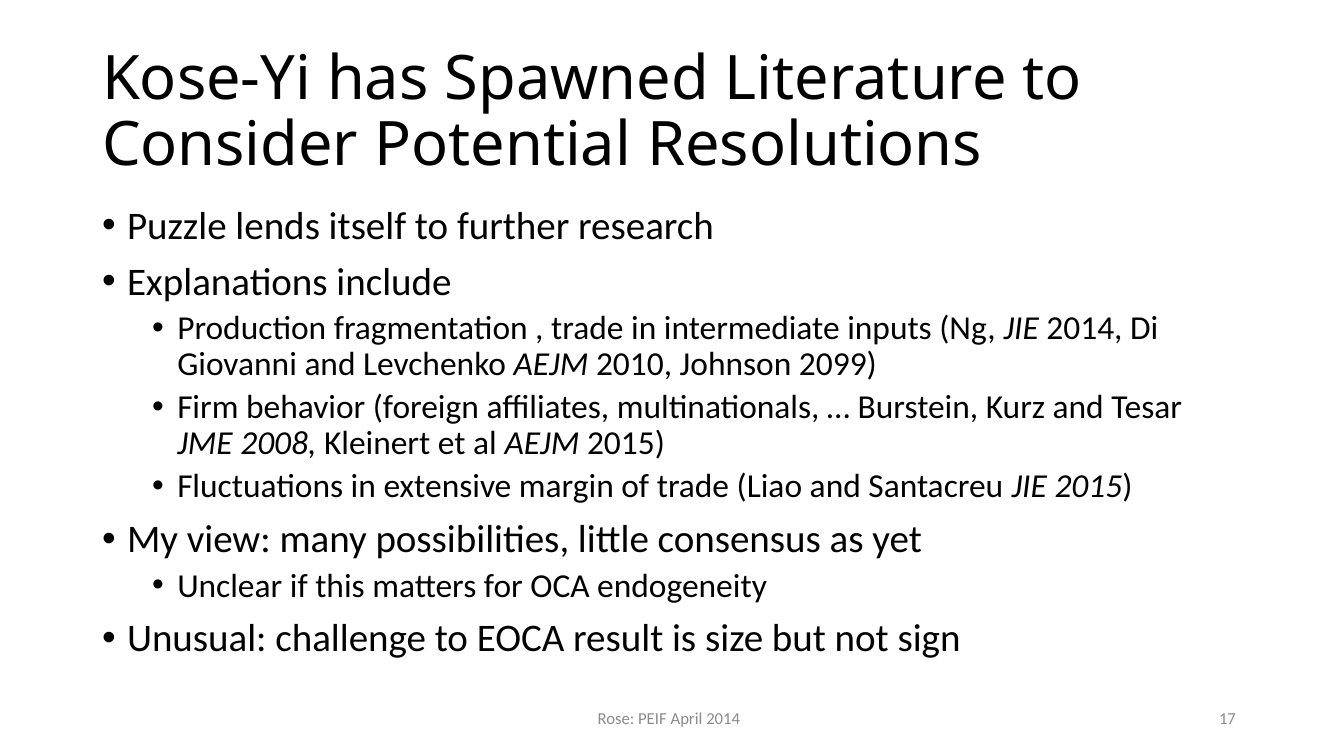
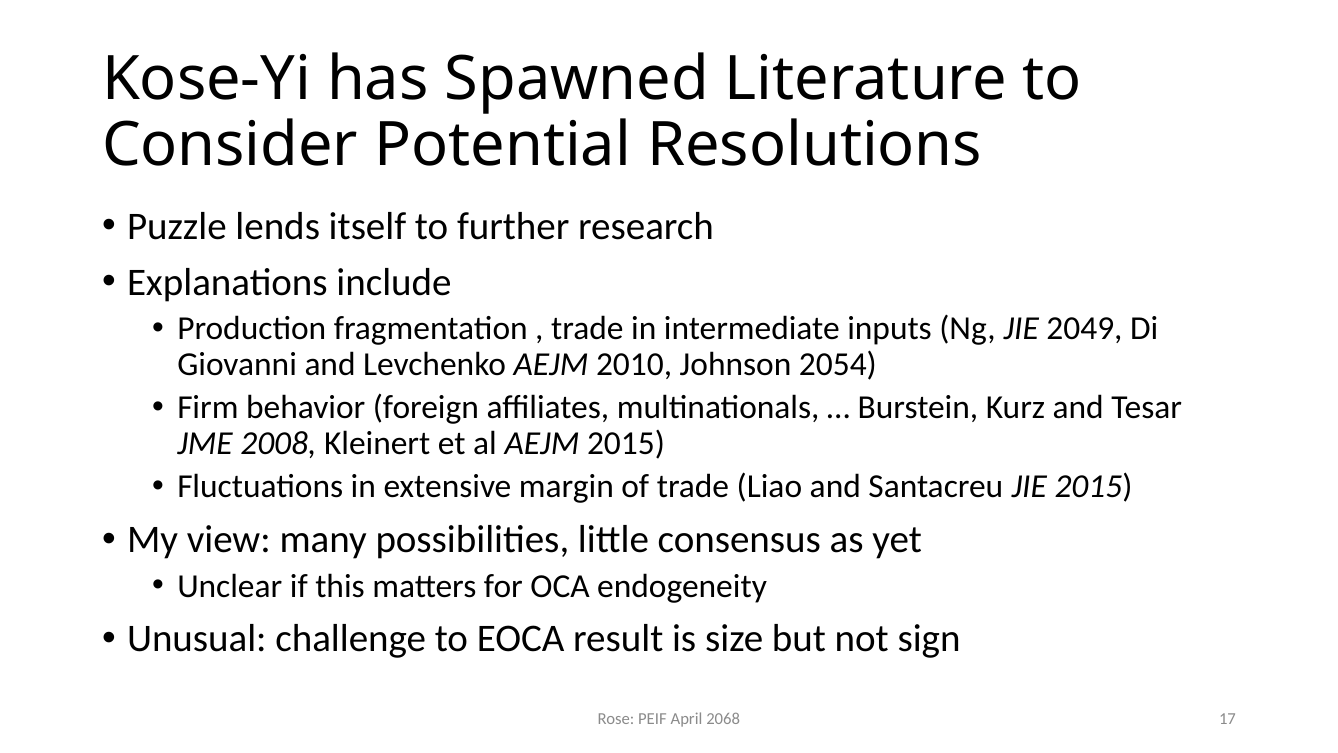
JIE 2014: 2014 -> 2049 (1085, 328)
2099: 2099 -> 2054 (838, 364)
April 2014: 2014 -> 2068 (723, 719)
